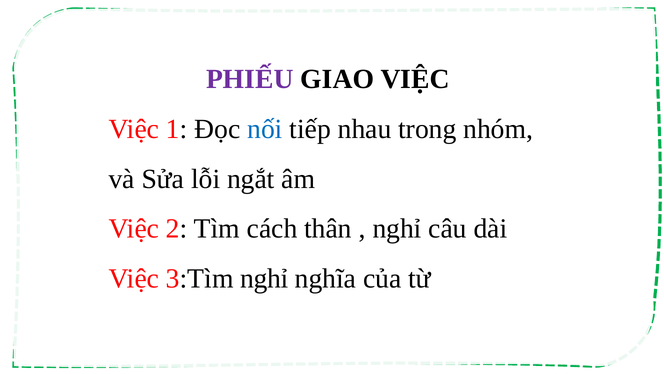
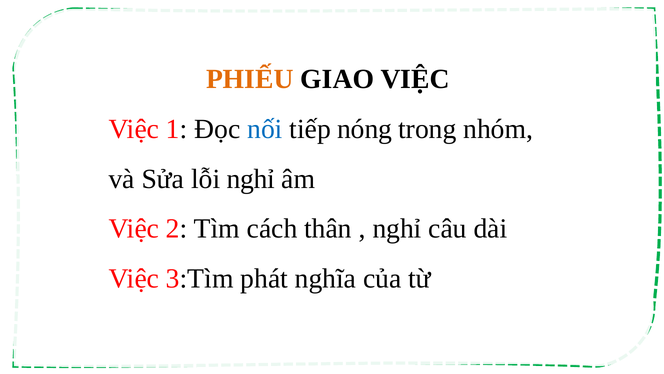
PHIẾU colour: purple -> orange (250, 79)
nhau: nhau -> nóng (365, 129)
lỗi ngắt: ngắt -> nghỉ (251, 179)
3:Tìm nghỉ: nghỉ -> phát (264, 278)
